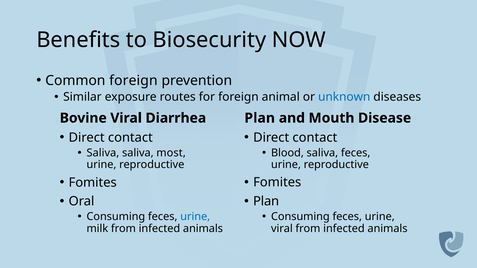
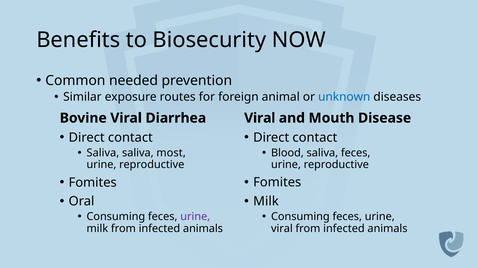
Common foreign: foreign -> needed (134, 81)
Plan: Plan -> Viral (260, 118)
Plan: Plan -> Milk (266, 202)
urine colour: blue -> purple (195, 217)
